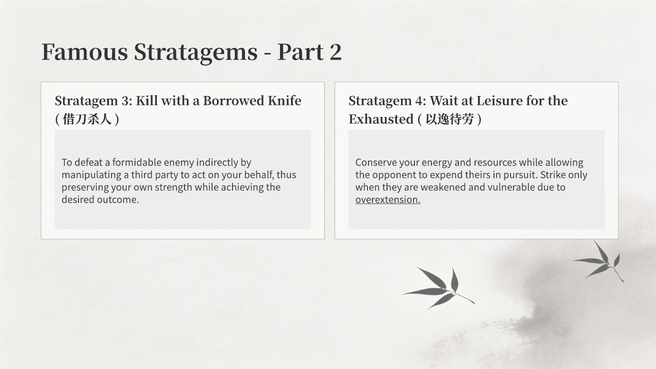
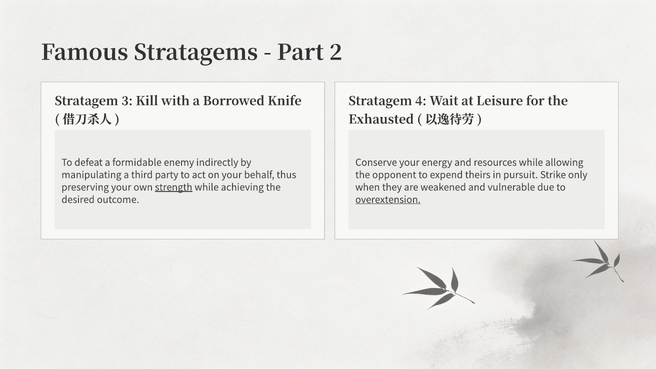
strength underline: none -> present (174, 187)
